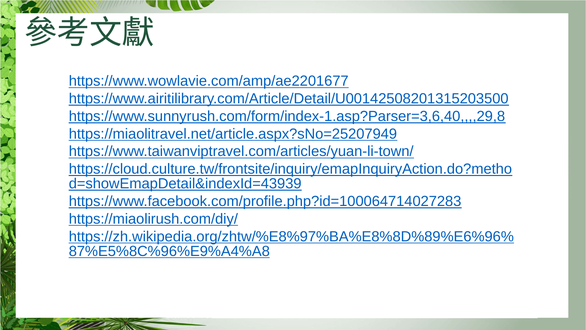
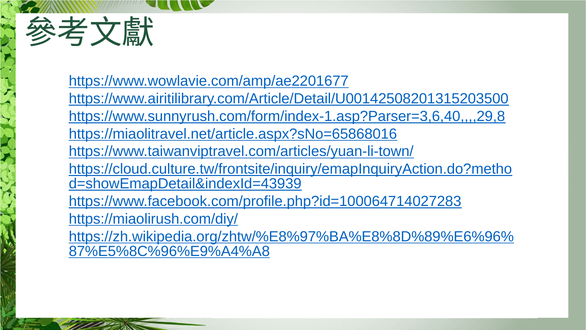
https://miaolitravel.net/article.aspx?sNo=25207949: https://miaolitravel.net/article.aspx?sNo=25207949 -> https://miaolitravel.net/article.aspx?sNo=65868016 (233, 134)
